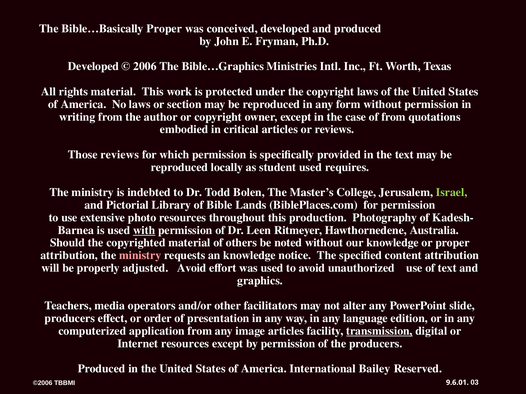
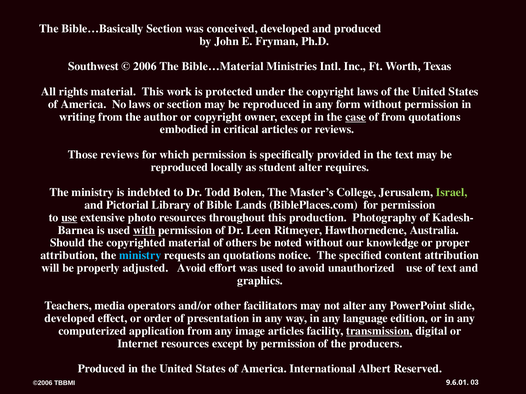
Bible…Basically Proper: Proper -> Section (164, 29)
Developed: Developed -> Southwest (93, 67)
Bible…Graphics: Bible…Graphics -> Bible…Material (223, 67)
case underline: none -> present (356, 117)
student used: used -> alter (311, 167)
use underline: none -> present (69, 218)
ministry colour: pink -> light blue (140, 256)
an knowledge: knowledge -> quotations (250, 256)
producers: producers -> developed (70, 319)
Bailey: Bailey -> Albert (375, 369)
